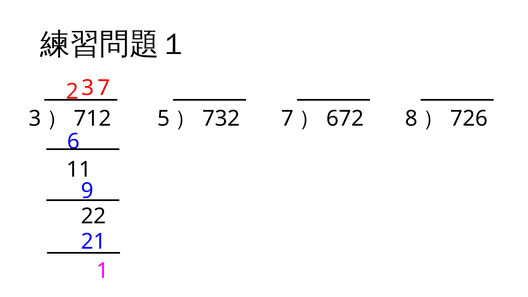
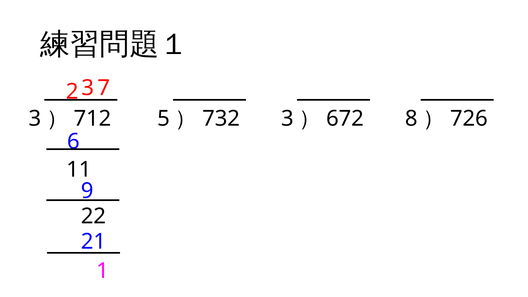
7: 7 -> 3 (287, 119)
